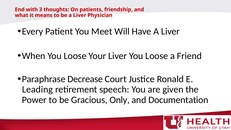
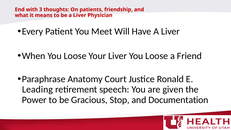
Decrease: Decrease -> Anatomy (85, 79)
Only: Only -> Stop (120, 100)
